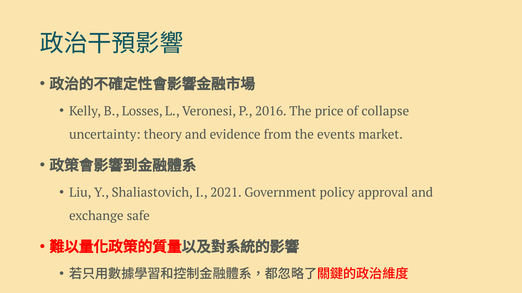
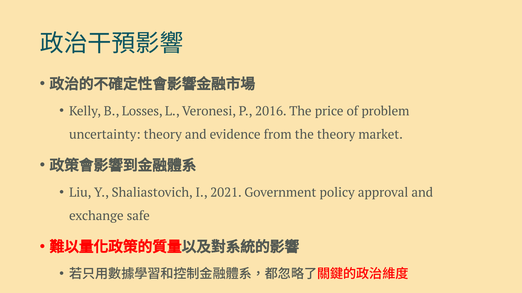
collapse: collapse -> problem (385, 111)
the events: events -> theory (336, 135)
